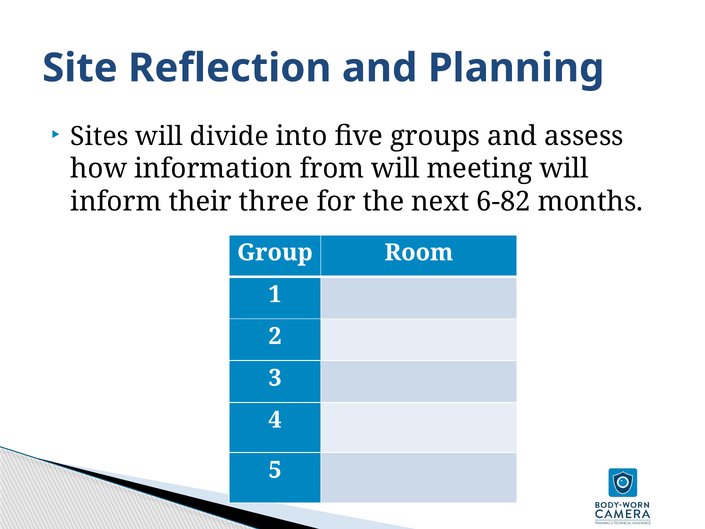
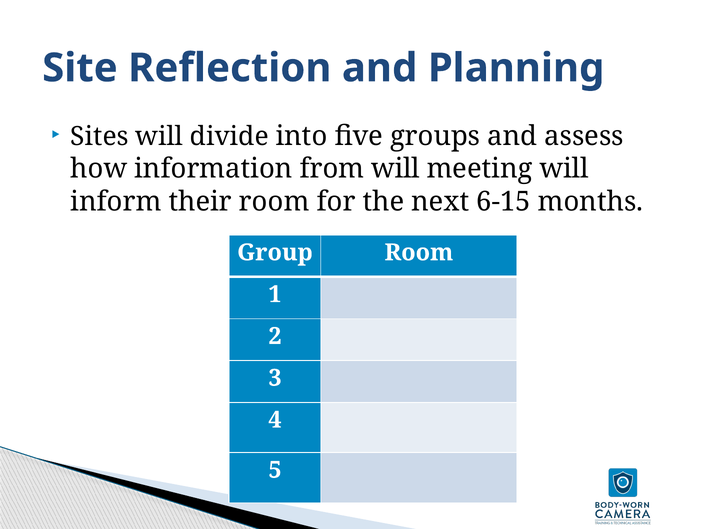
their three: three -> room (274, 202)
6-82: 6-82 -> 6-15 (503, 202)
